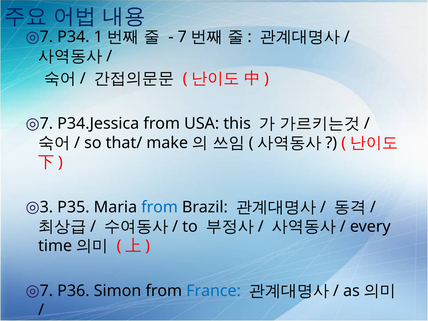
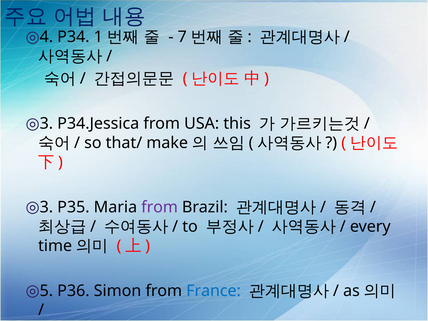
7: 7 -> 4 (46, 37)
7: 7 -> 3 (46, 124)
from colour: blue -> purple (160, 207)
7: 7 -> 5 (46, 291)
